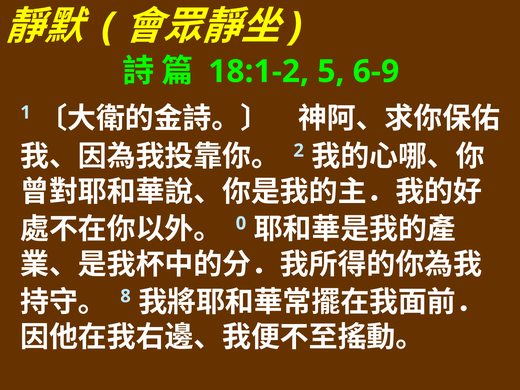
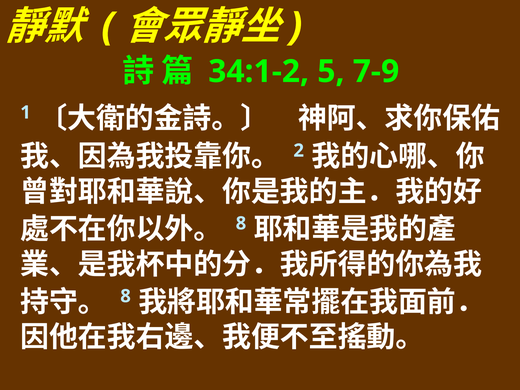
18:1-2: 18:1-2 -> 34:1-2 (259, 72)
6-9: 6-9 -> 7-9 (376, 72)
0: 0 -> 8 (241, 223)
